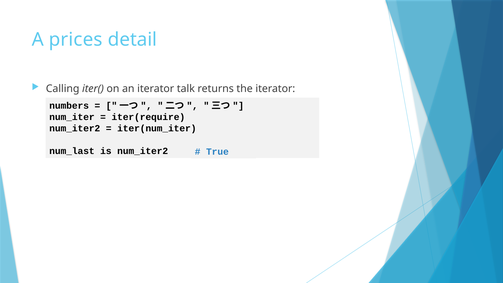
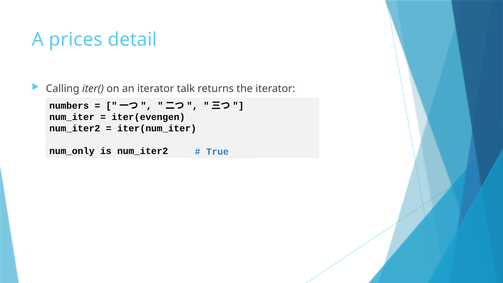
iter(require: iter(require -> iter(evengen (148, 117)
num_last: num_last -> num_only (72, 151)
